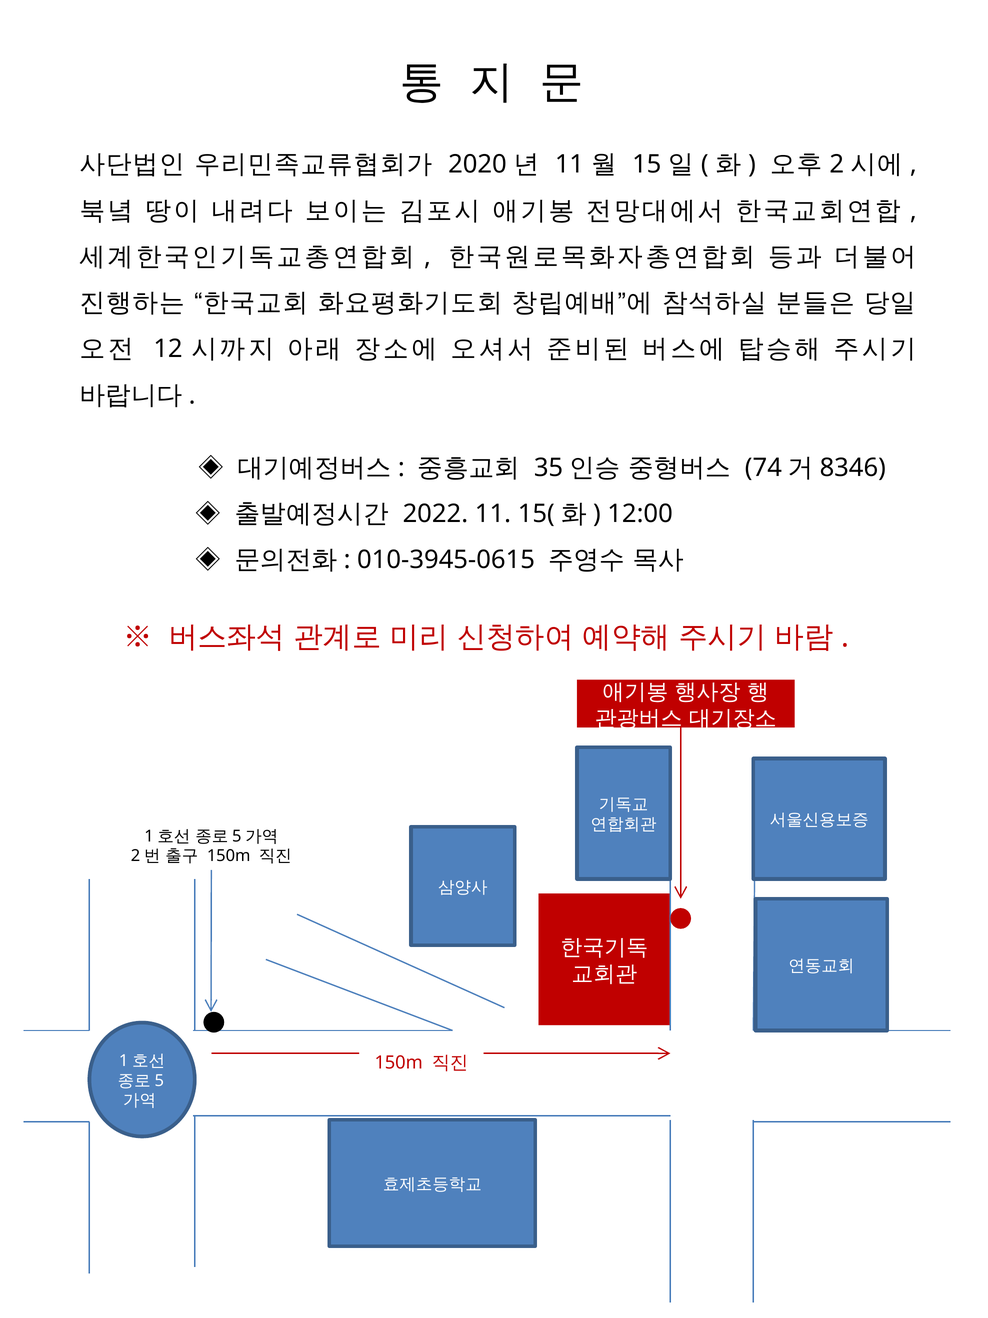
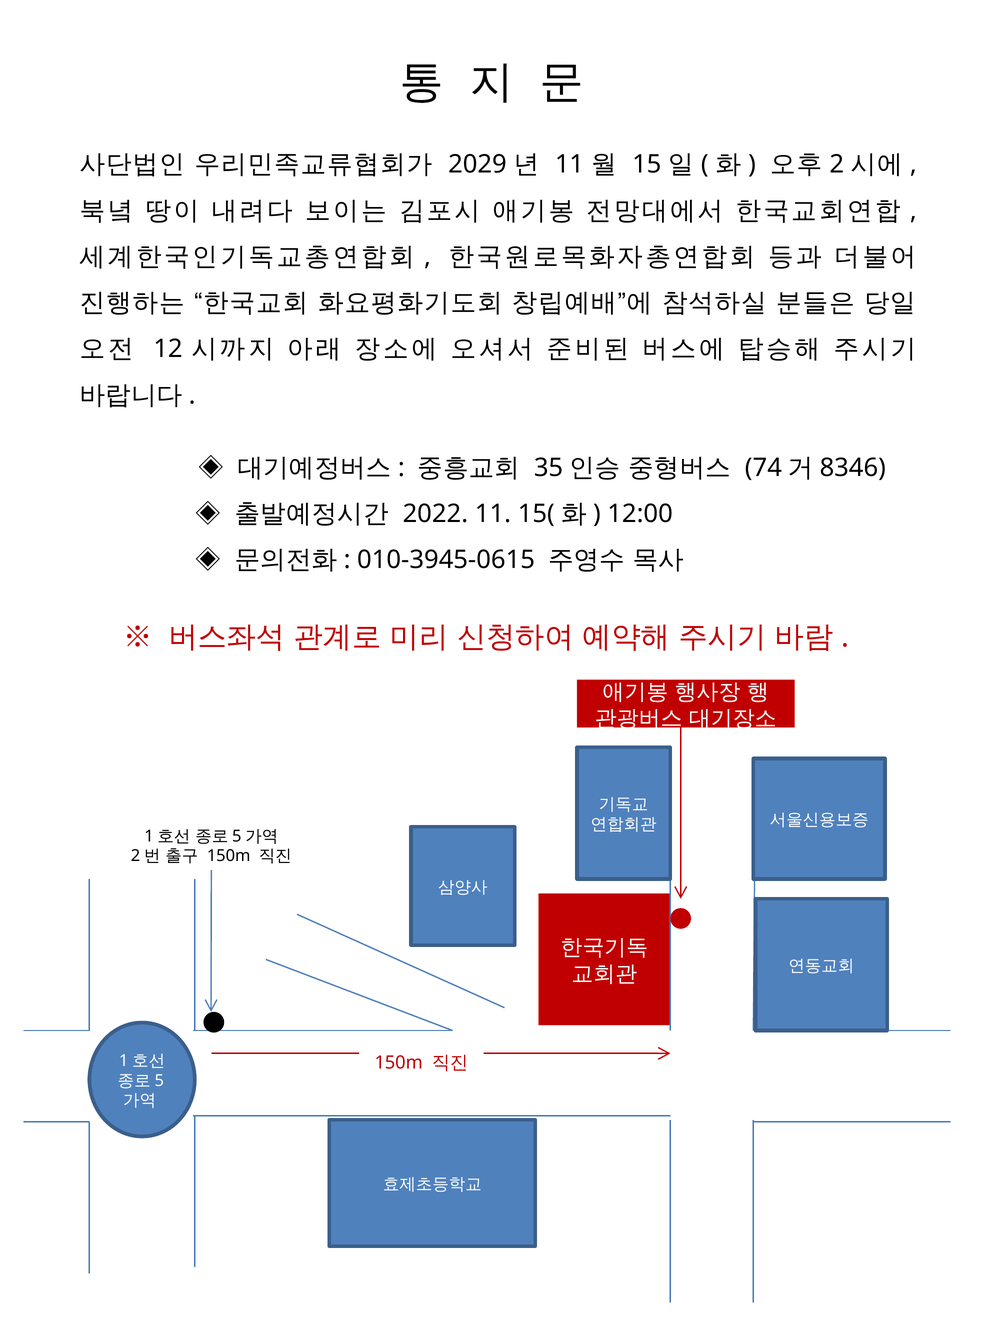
2020: 2020 -> 2029 (477, 164)
